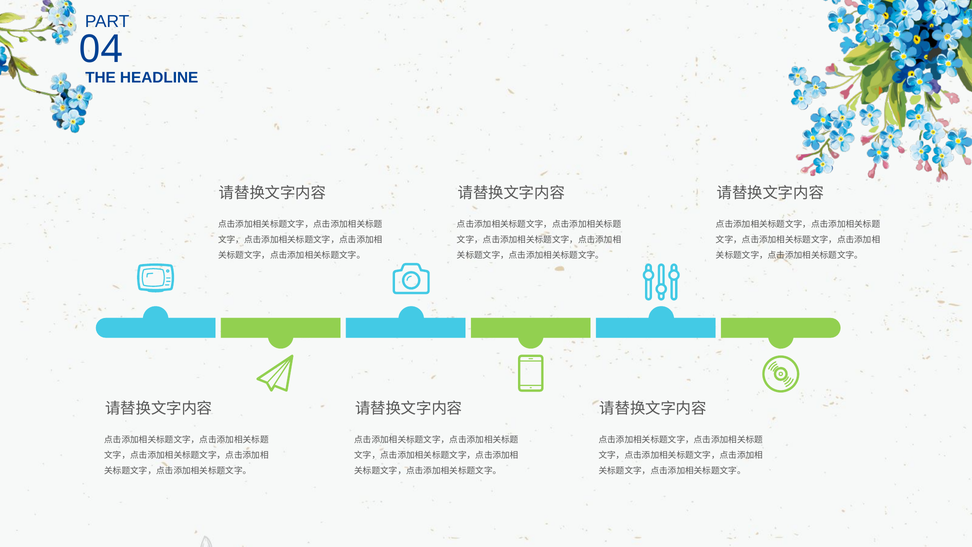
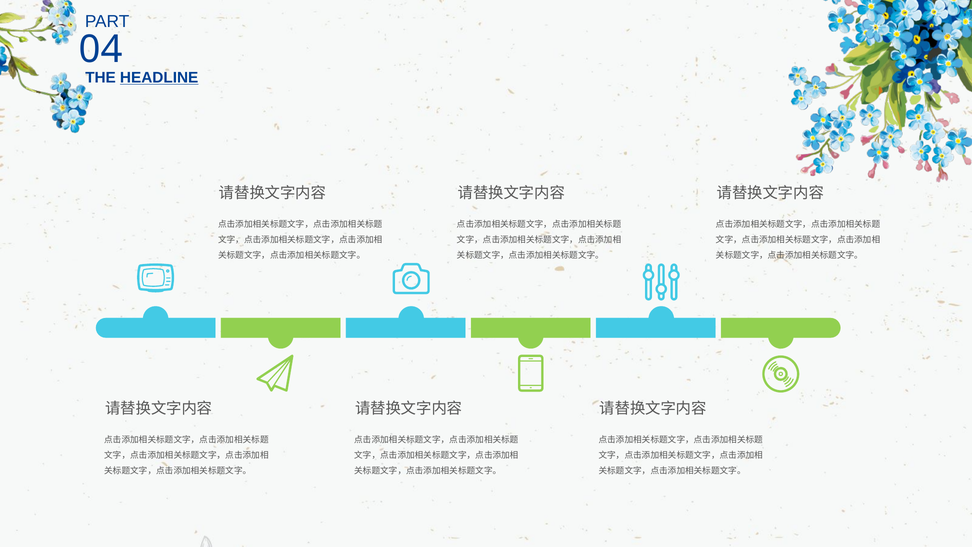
HEADLINE underline: none -> present (159, 78)
